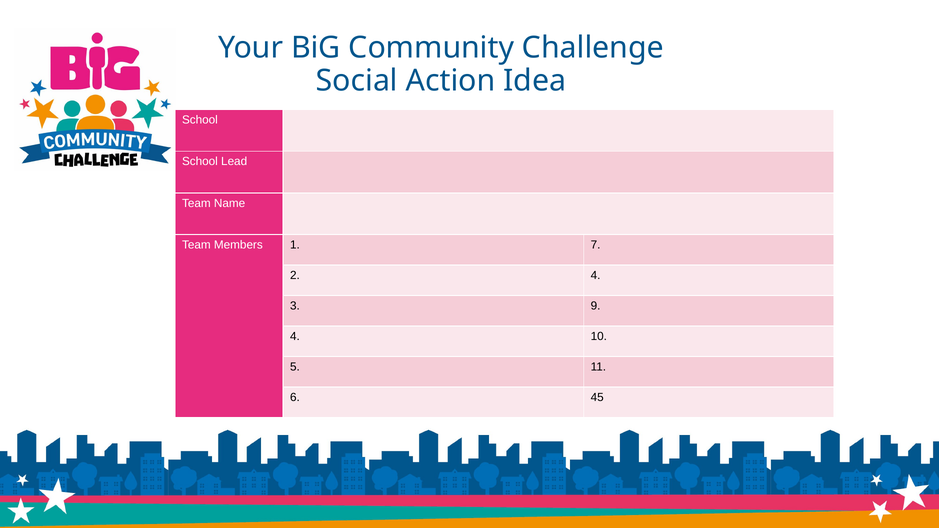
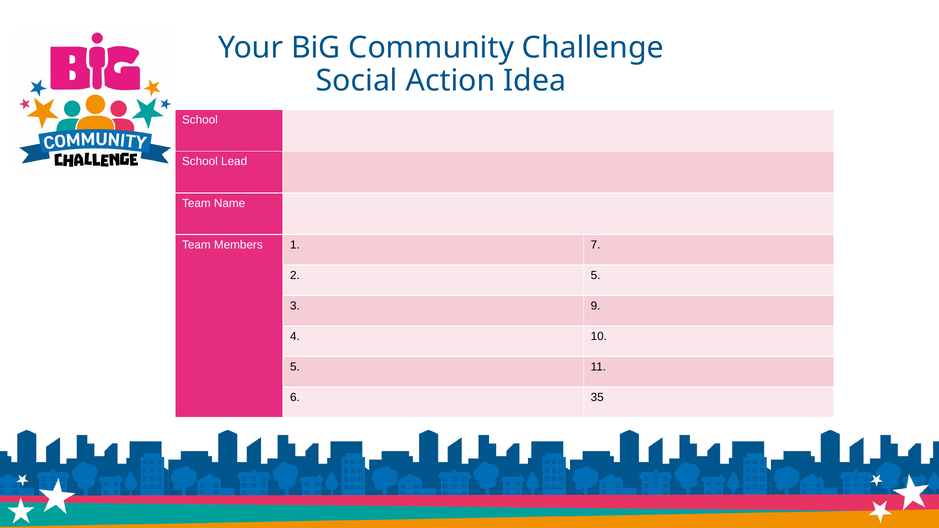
2 4: 4 -> 5 (596, 275)
45: 45 -> 35 (597, 397)
